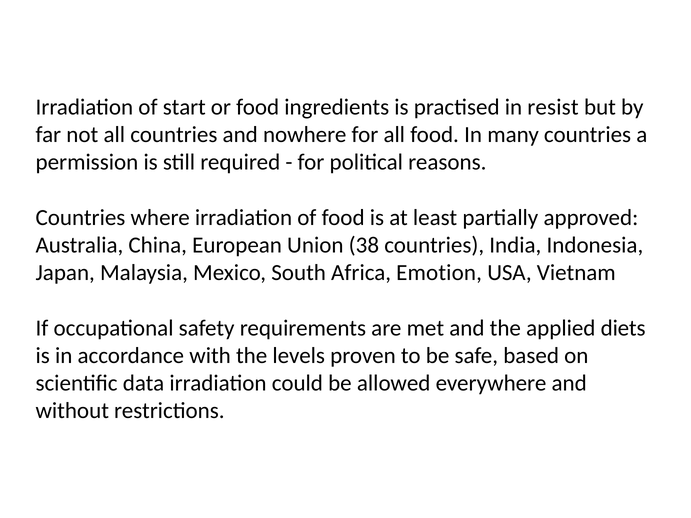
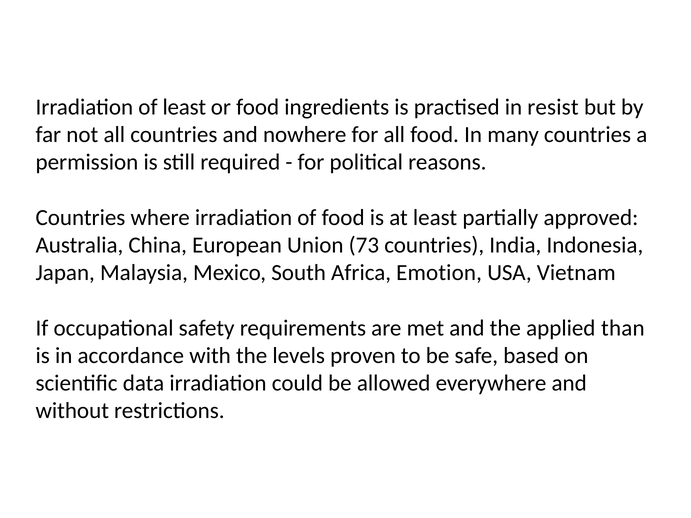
of start: start -> least (184, 107)
38: 38 -> 73 (364, 245)
diets: diets -> than (623, 328)
